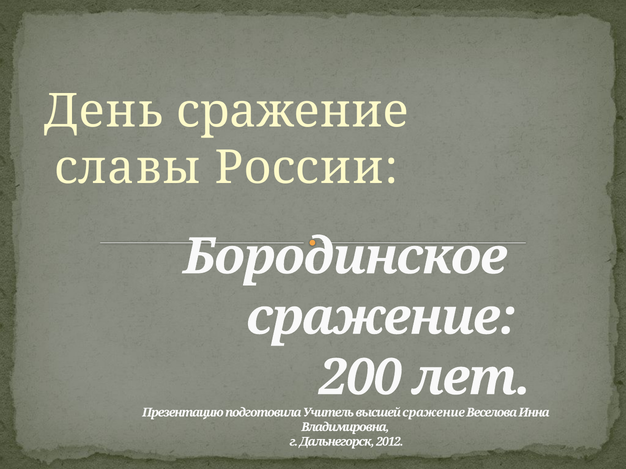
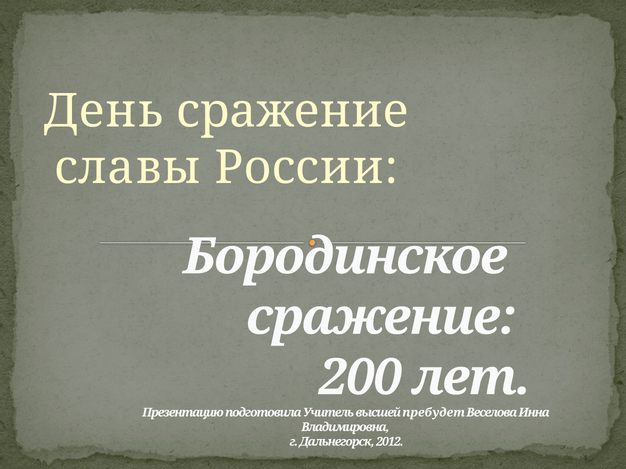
сражение: сражение -> пребудет (434, 413)
